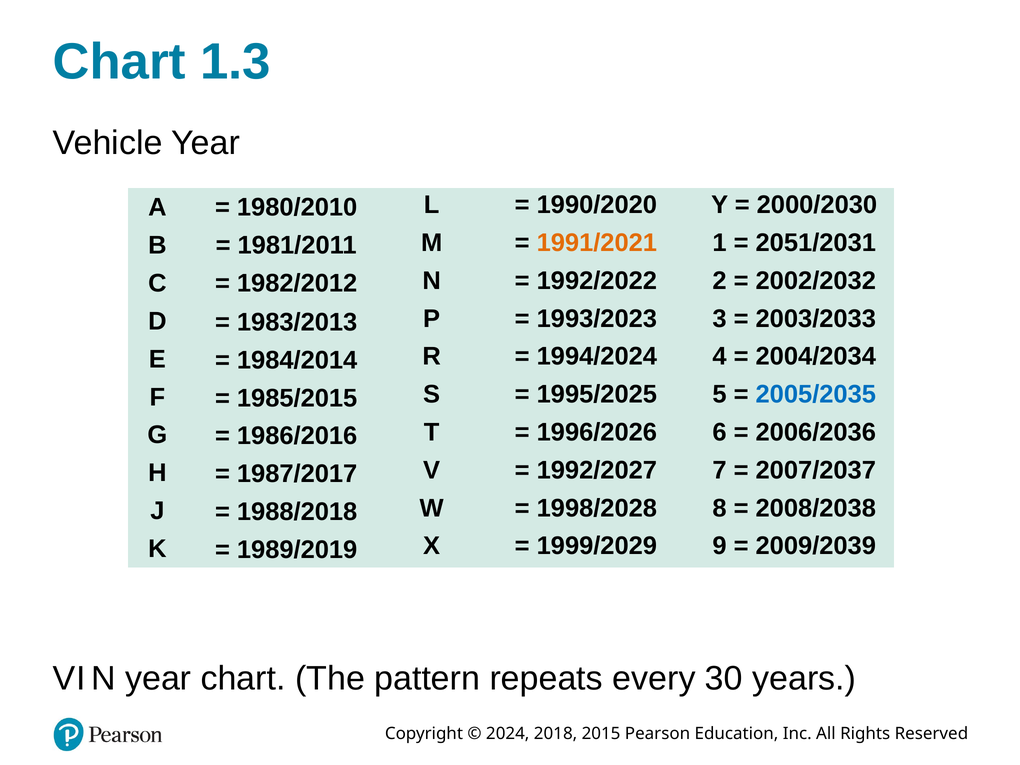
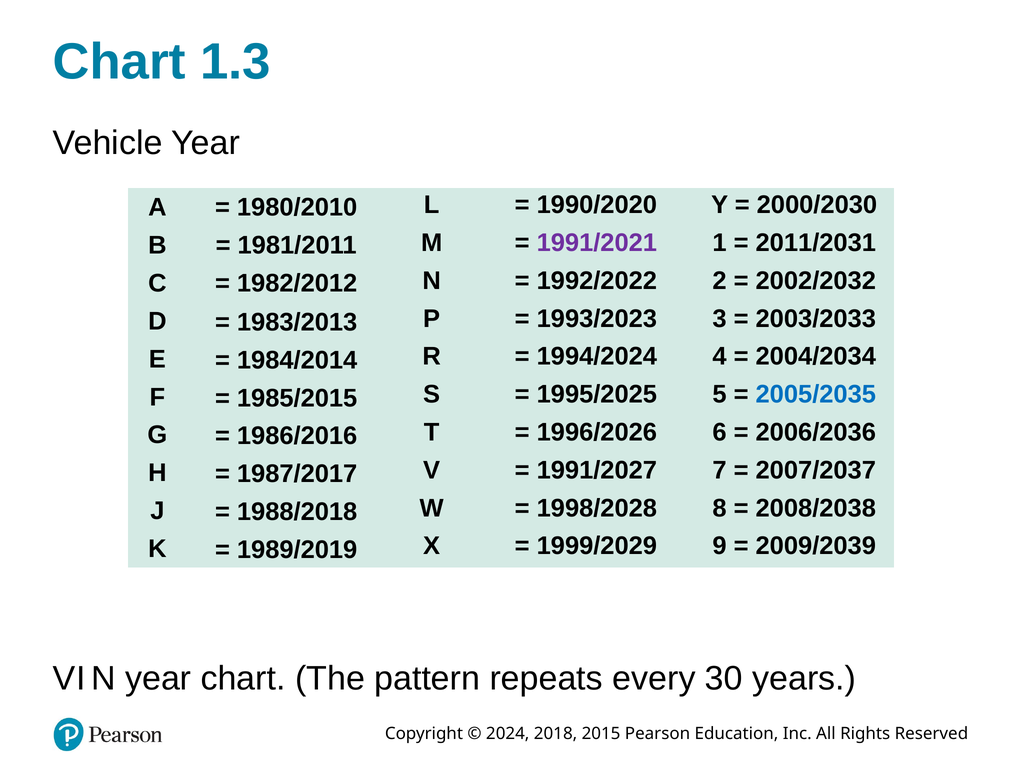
1991/2021 colour: orange -> purple (597, 243)
2051/2031: 2051/2031 -> 2011/2031 (816, 243)
1992/2027: 1992/2027 -> 1991/2027 (597, 470)
